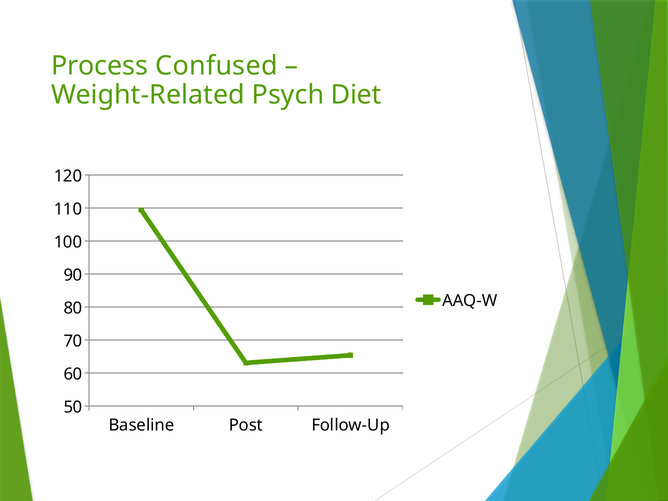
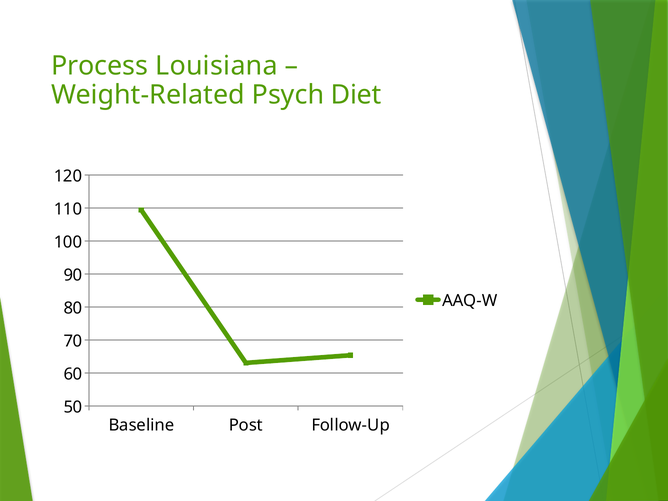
Confused: Confused -> Louisiana (217, 66)
